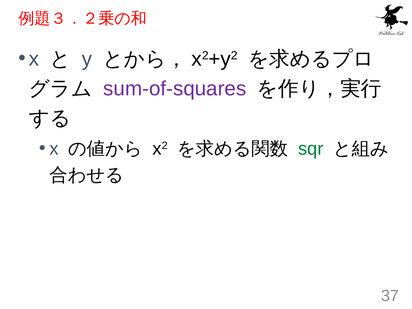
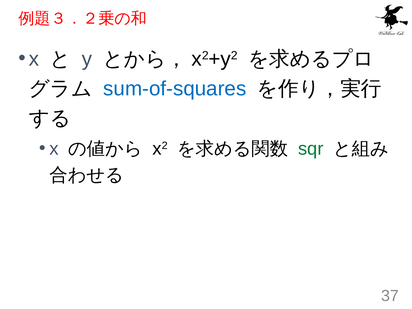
sum-of-squares colour: purple -> blue (175, 89)
